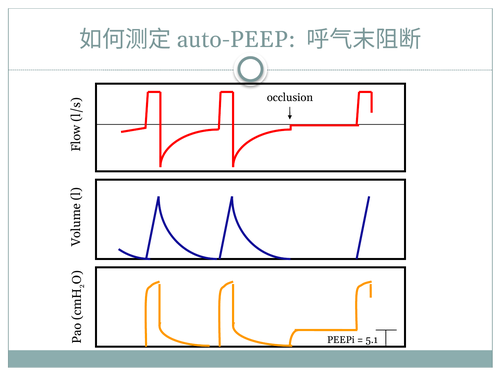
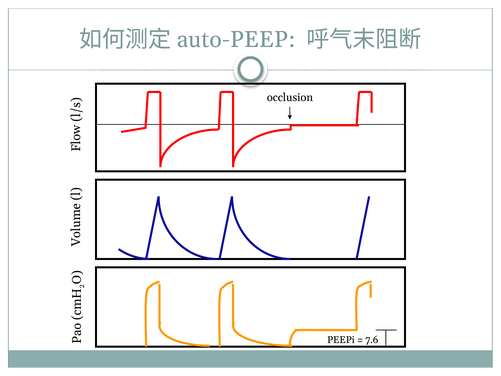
5.1: 5.1 -> 7.6 (372, 340)
